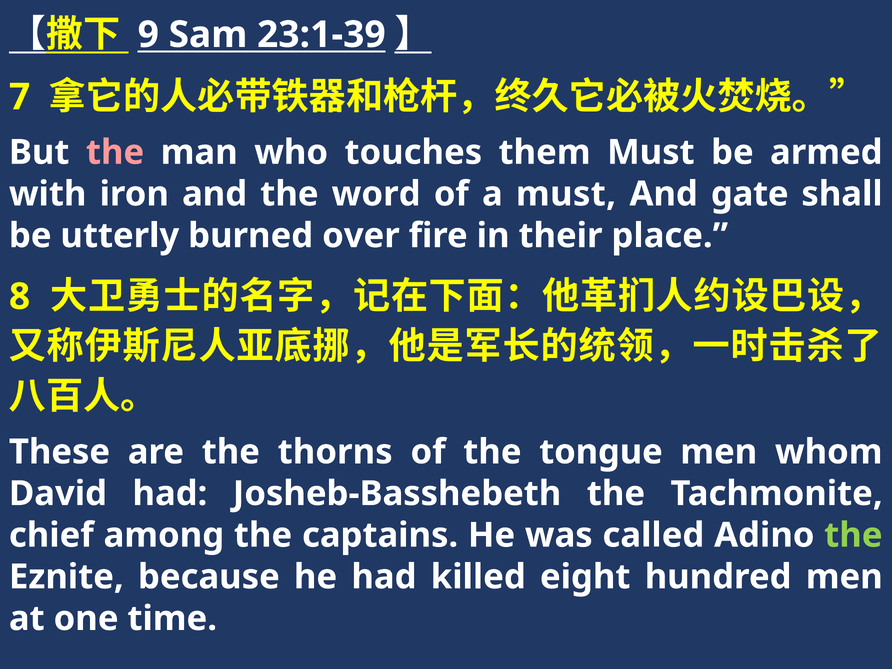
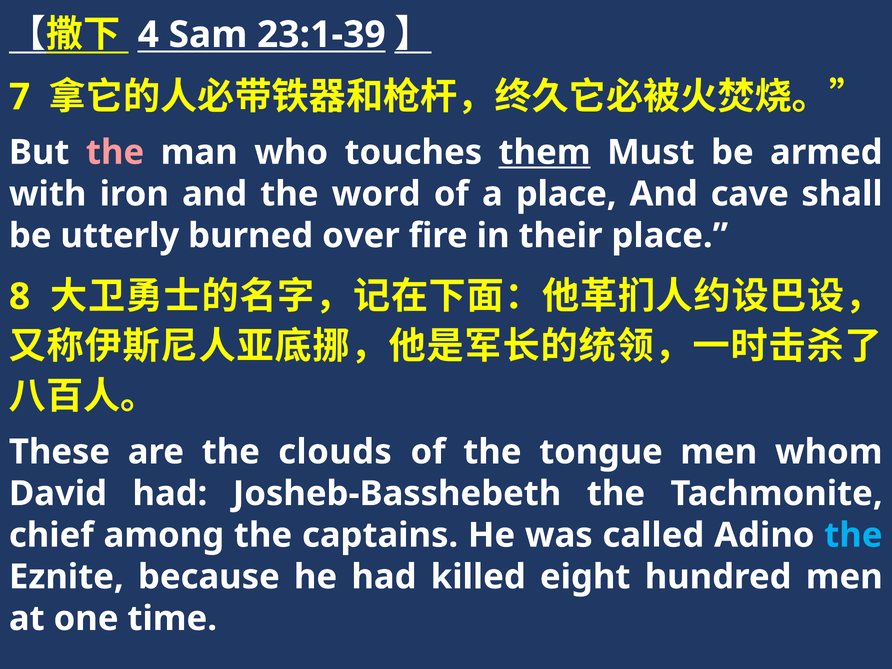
9: 9 -> 4 (148, 35)
them underline: none -> present (545, 152)
a must: must -> place (566, 194)
gate: gate -> cave (750, 194)
thorns: thorns -> clouds (335, 452)
the colour: light green -> light blue (853, 535)
